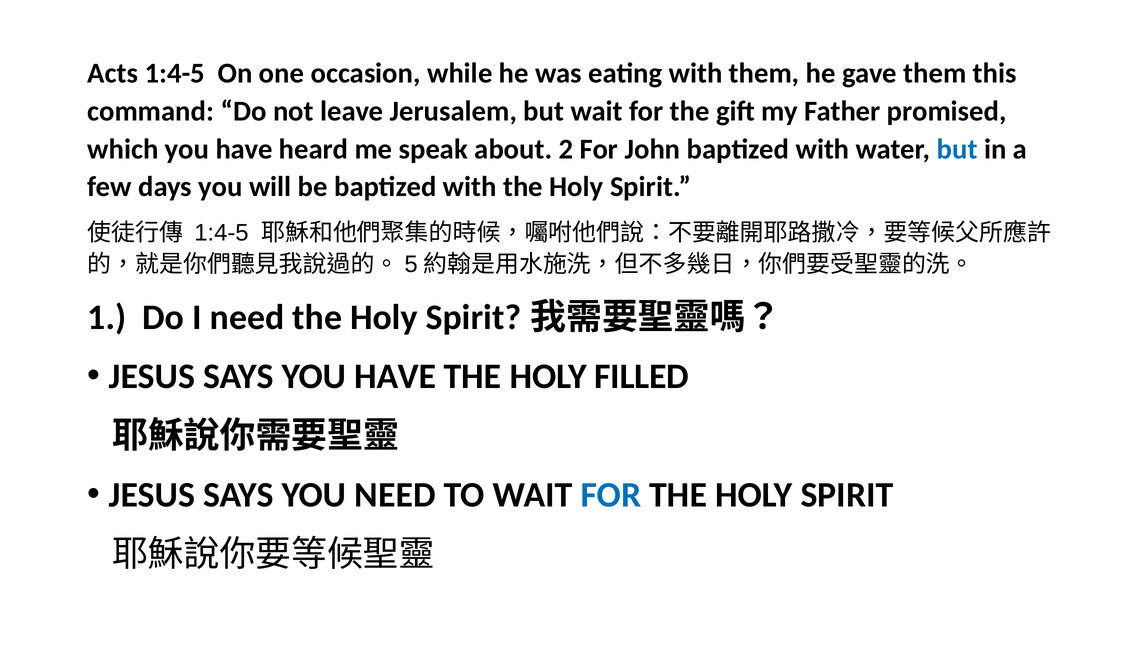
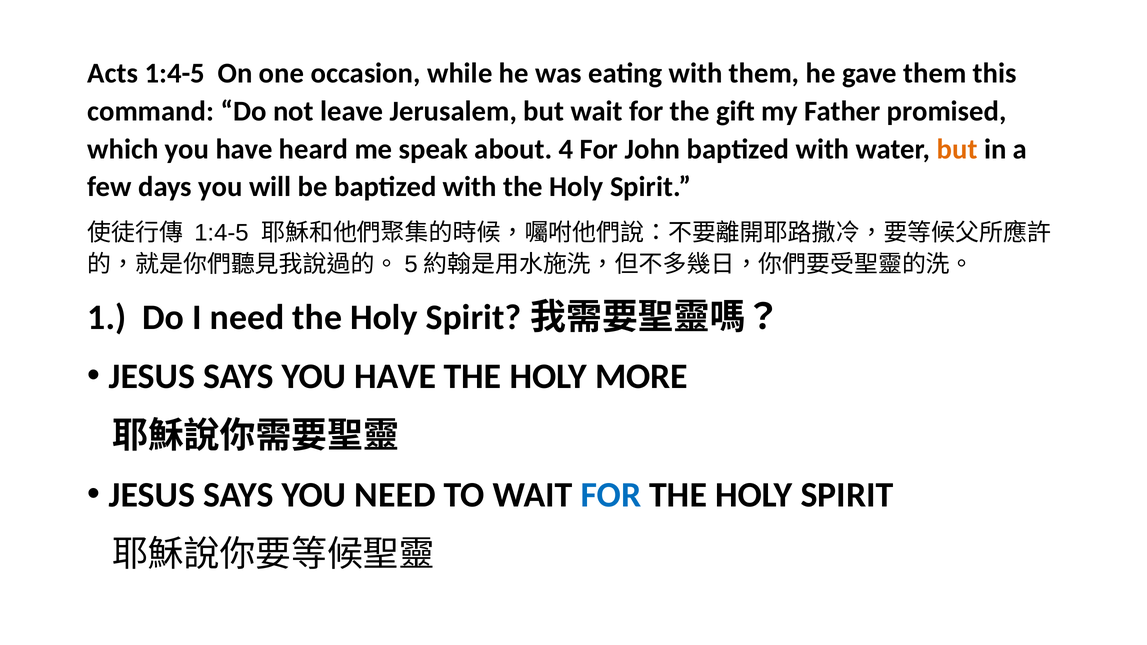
2: 2 -> 4 (566, 149)
but colour: blue -> orange (957, 149)
FILLED: FILLED -> MORE (641, 377)
